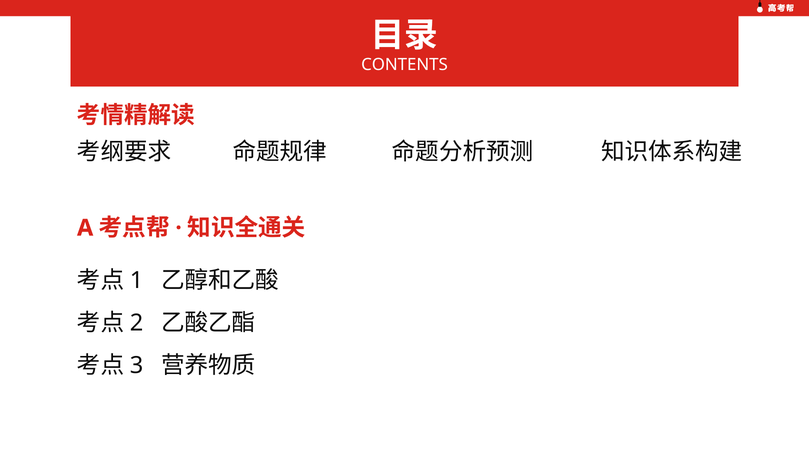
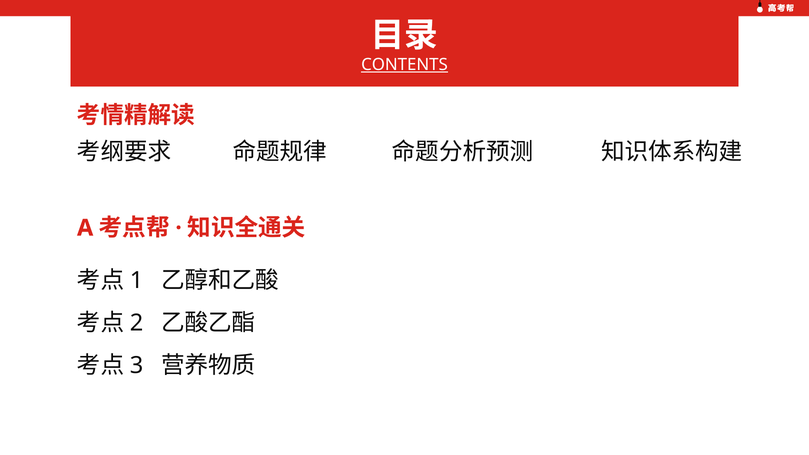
CONTENTS underline: none -> present (404, 65)
